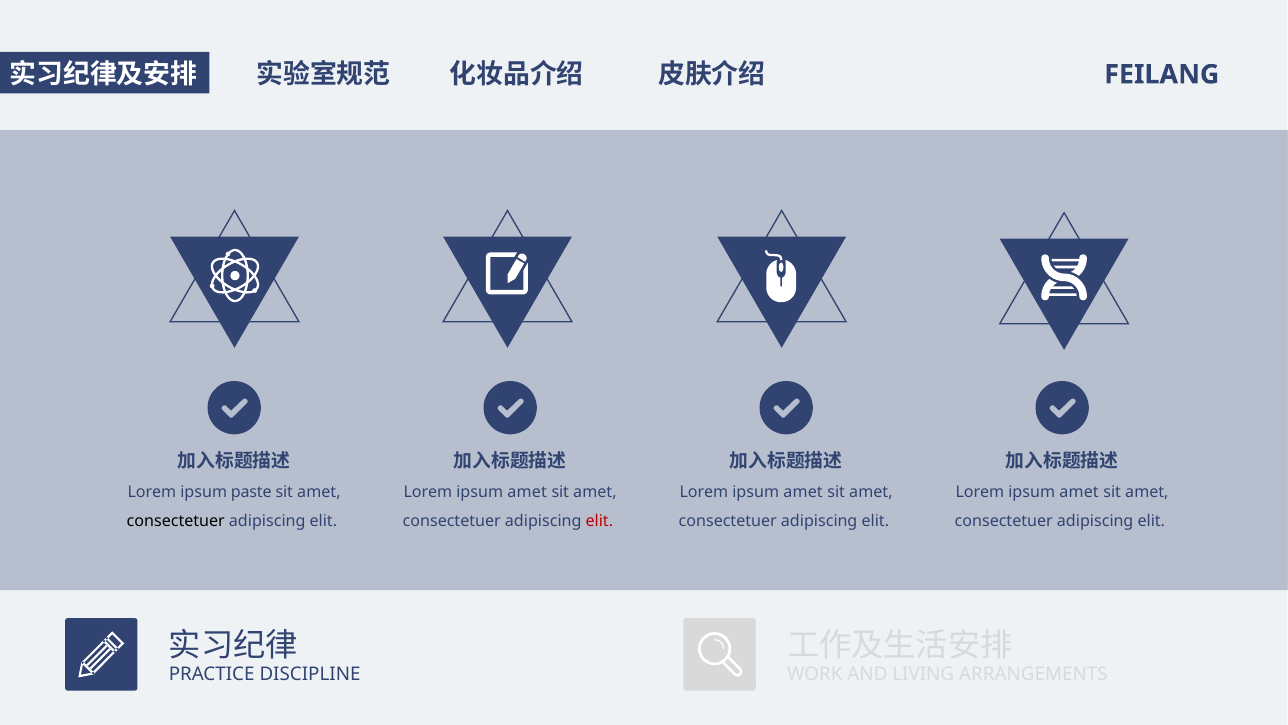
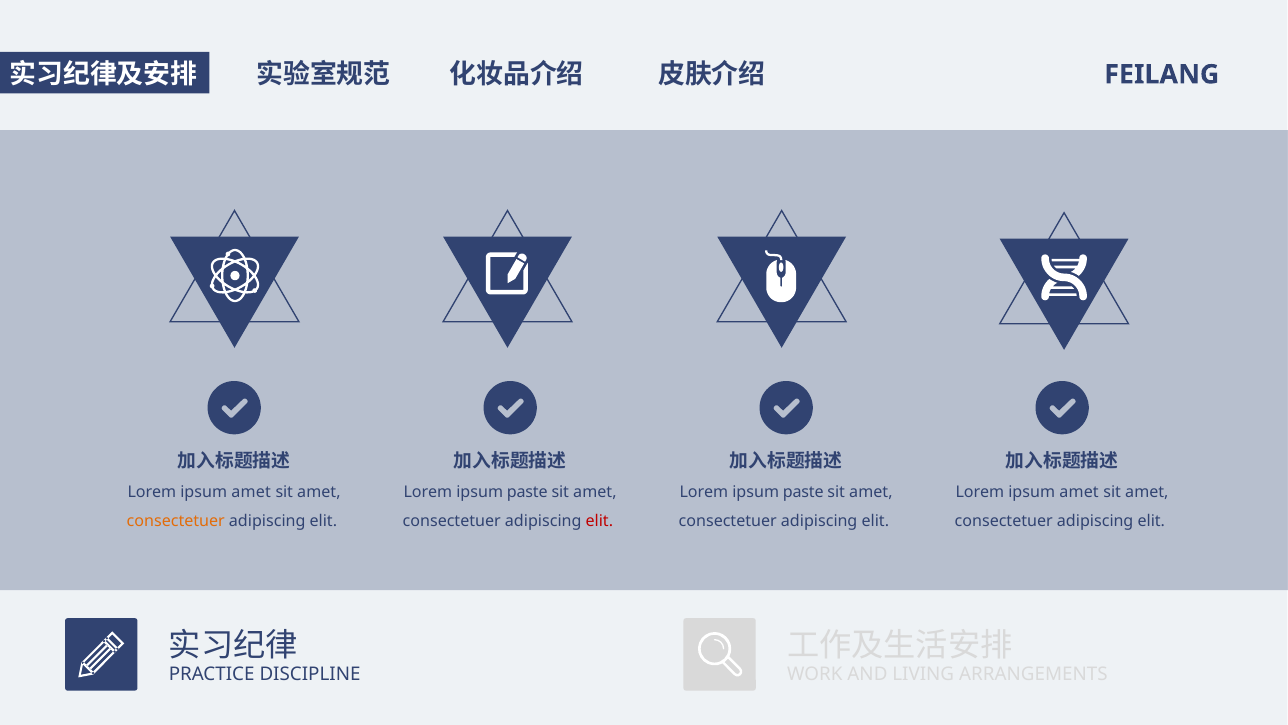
paste: paste -> amet (251, 492)
amet: amet -> paste (527, 492)
amet: amet -> paste (803, 492)
consectetuer colour: black -> orange (176, 521)
